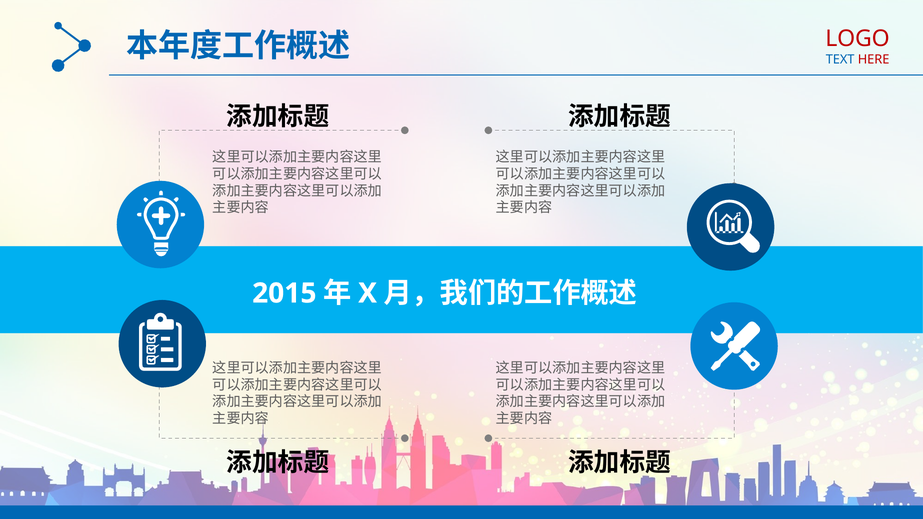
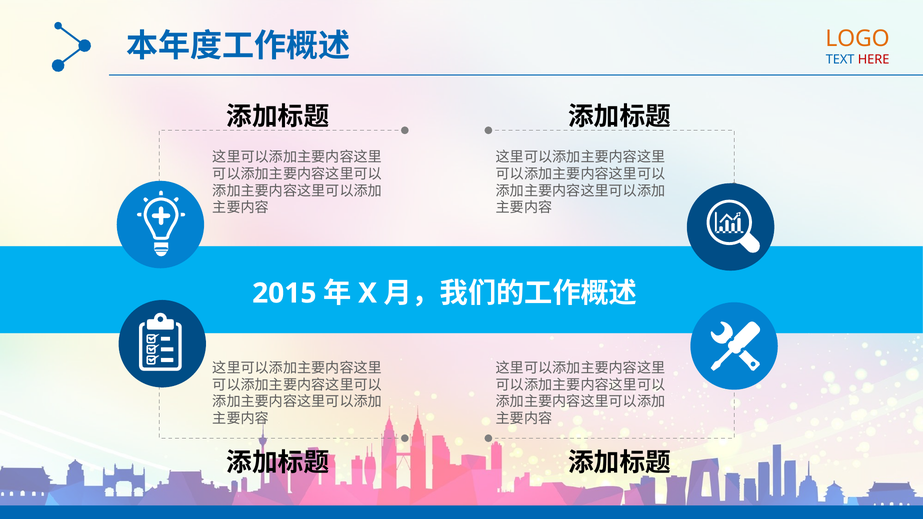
LOGO colour: red -> orange (858, 39)
